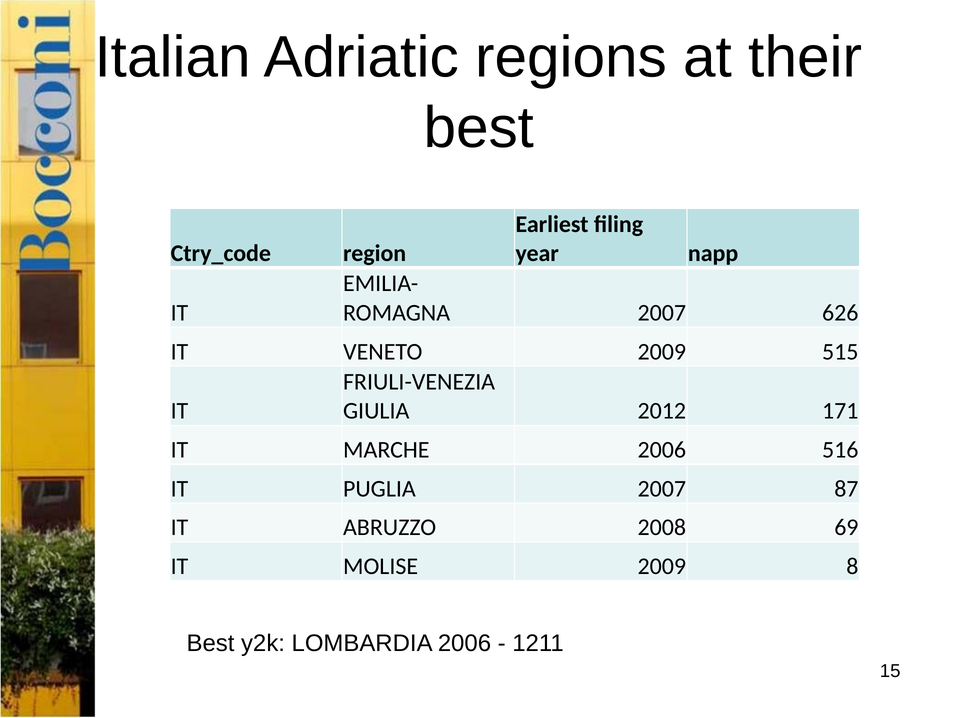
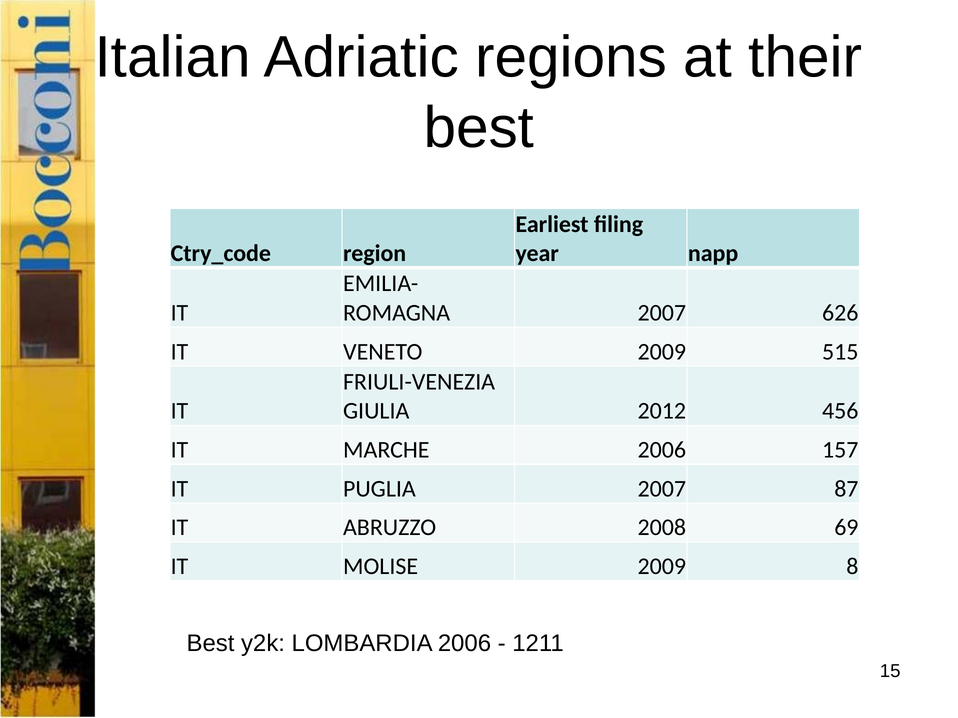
171: 171 -> 456 (840, 411)
516: 516 -> 157 (840, 450)
